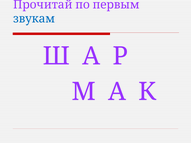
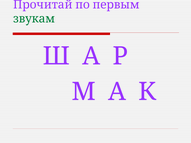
звукам colour: blue -> green (34, 19)
